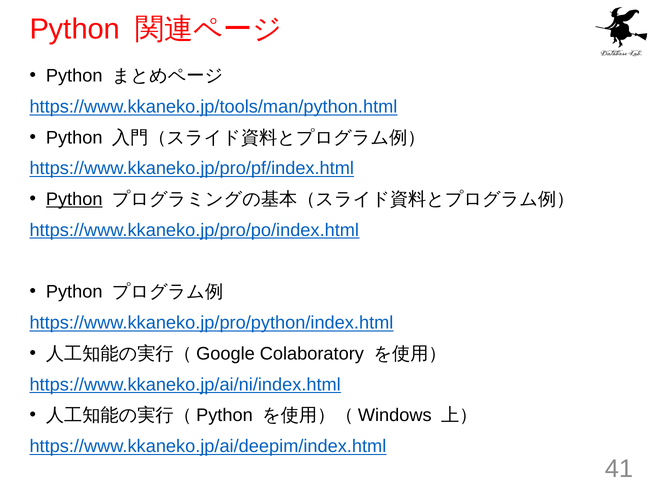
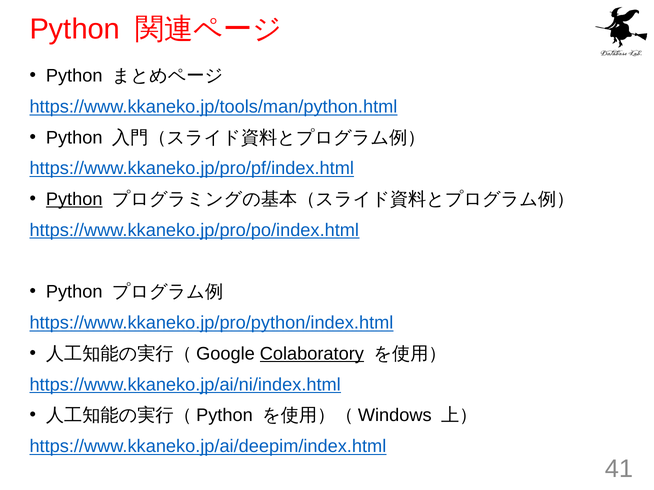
Colaboratory underline: none -> present (312, 354)
